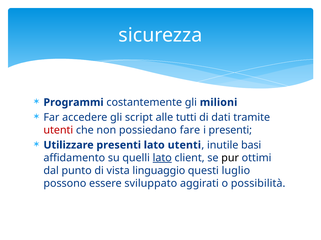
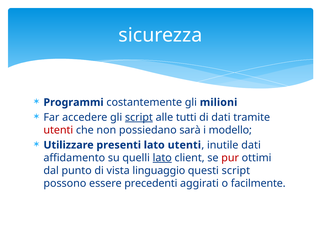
script underline: none -> present (139, 118)
fare: fare -> sarà (190, 131)
i presenti: presenti -> modello (230, 131)
inutile basi: basi -> dati (251, 145)
pur colour: black -> red (230, 158)
questi luglio: luglio -> script (236, 171)
sviluppato: sviluppato -> precedenti (151, 184)
possibilità: possibilità -> facilmente (258, 184)
